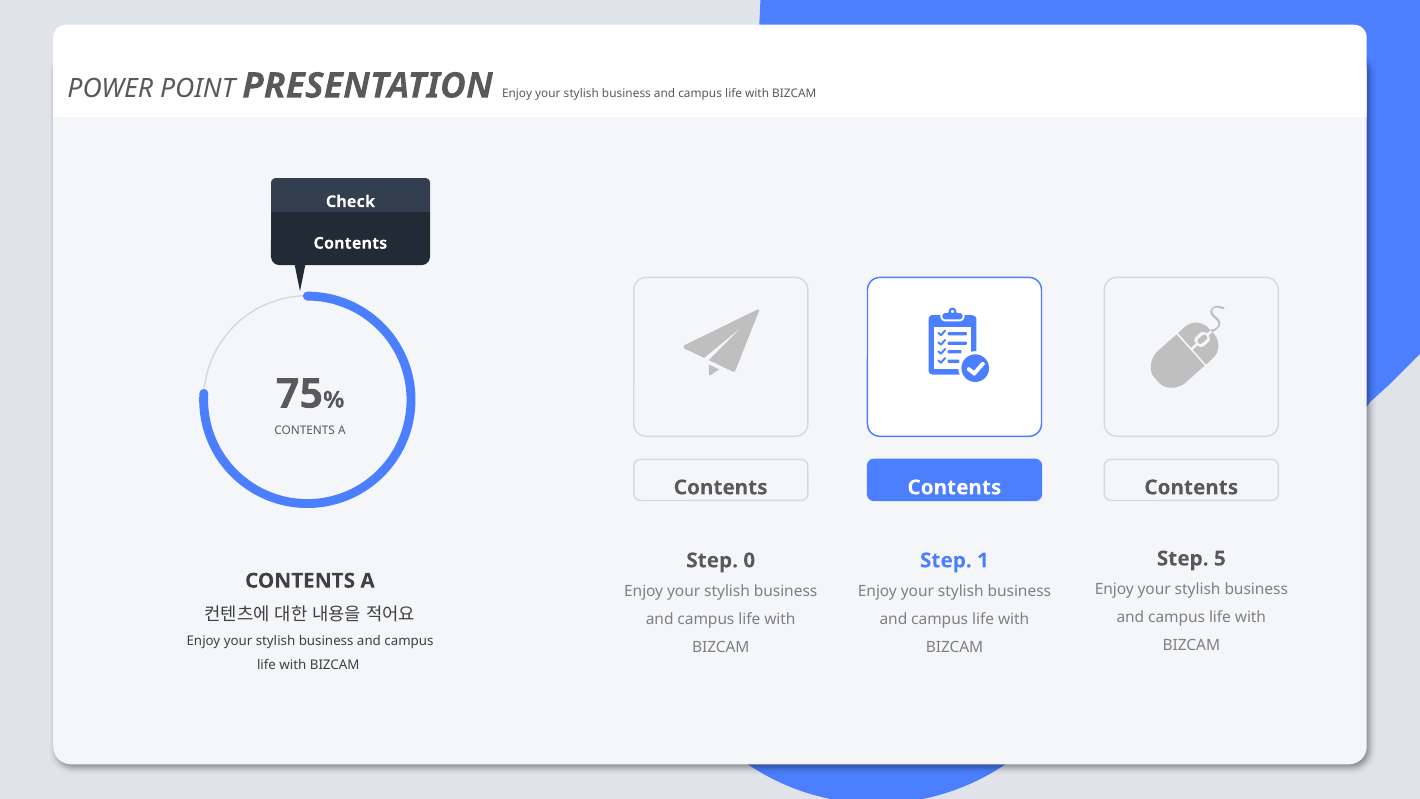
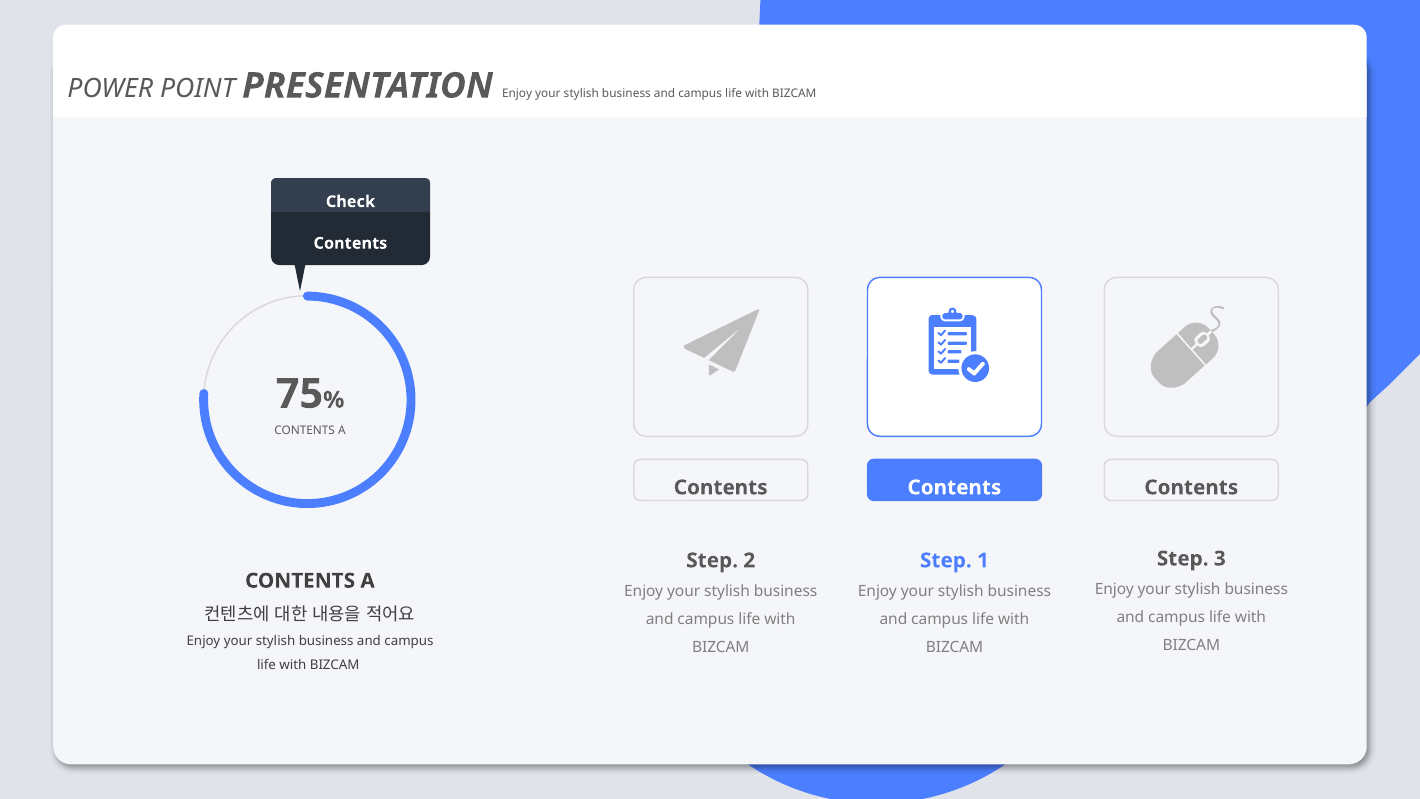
5: 5 -> 3 (1220, 558)
0: 0 -> 2 (749, 560)
